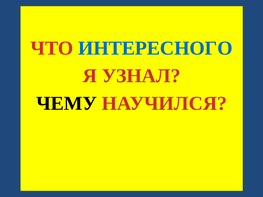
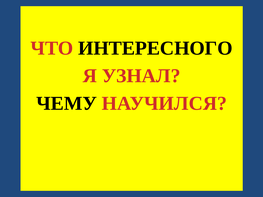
ИНТЕРЕСНОГО colour: blue -> black (155, 48)
